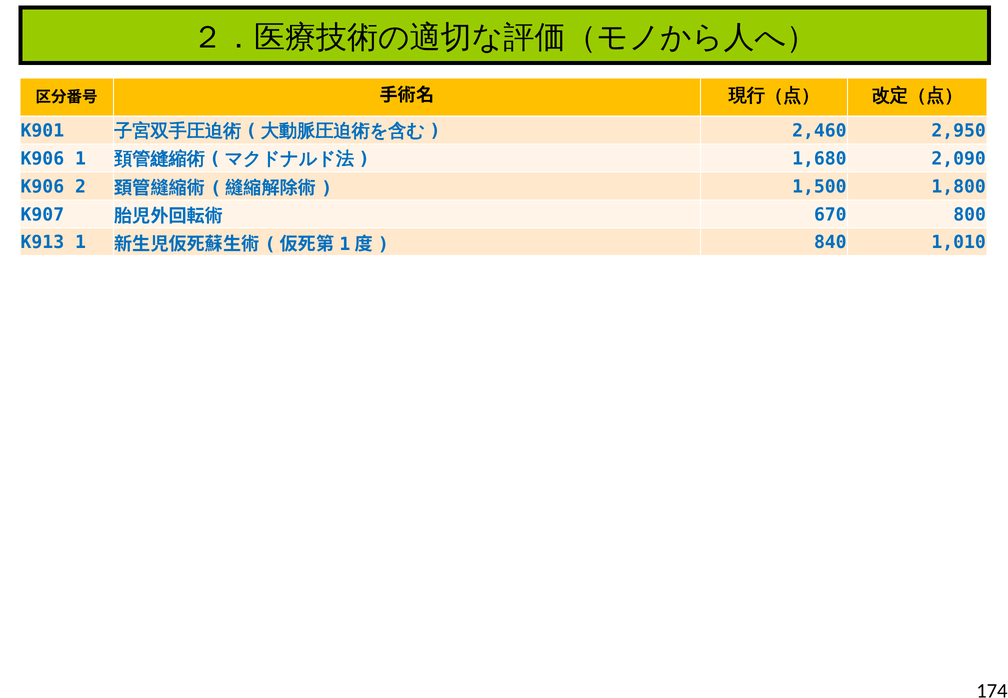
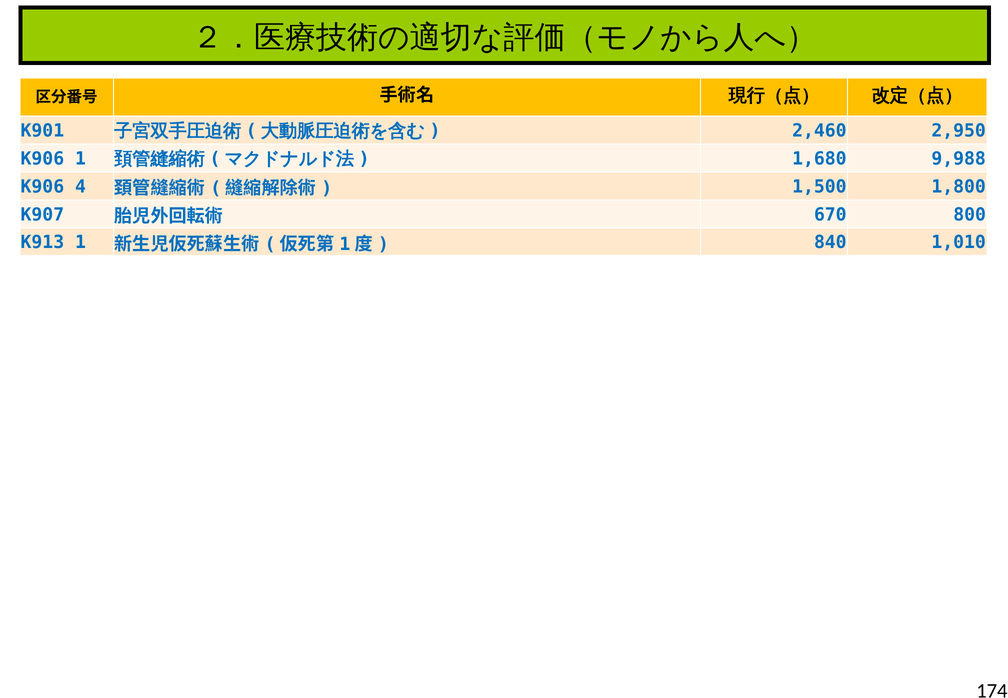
2,090: 2,090 -> 9,988 (959, 159)
2: 2 -> 4 (81, 187)
